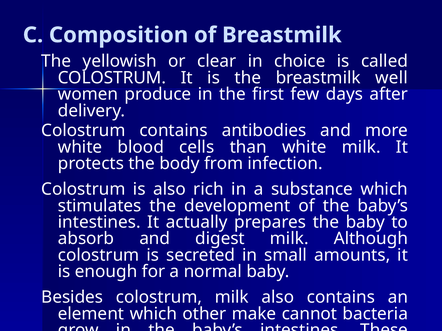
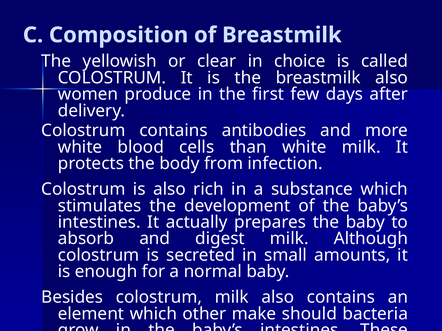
breastmilk well: well -> also (392, 78)
cannot: cannot -> should (309, 314)
